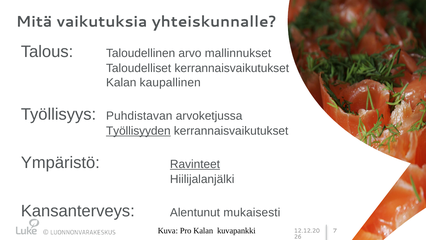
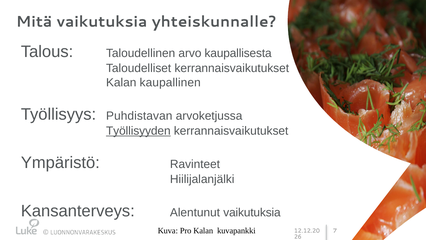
mallinnukset: mallinnukset -> kaupallisesta (238, 53)
Ravinteet underline: present -> none (195, 164)
Alentunut mukaisesti: mukaisesti -> vaikutuksia (252, 212)
